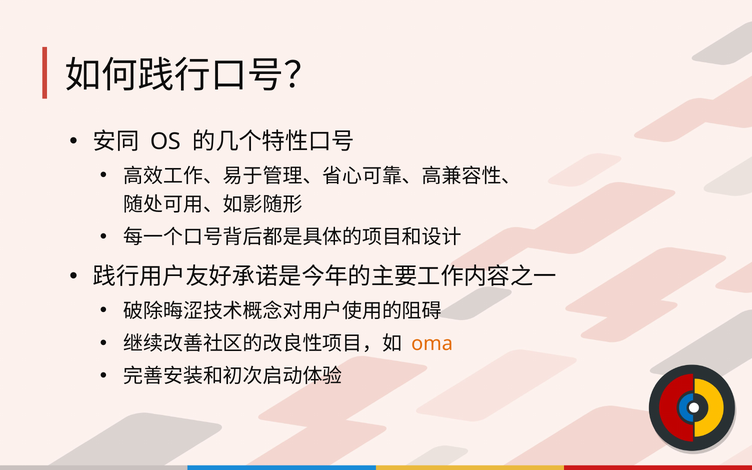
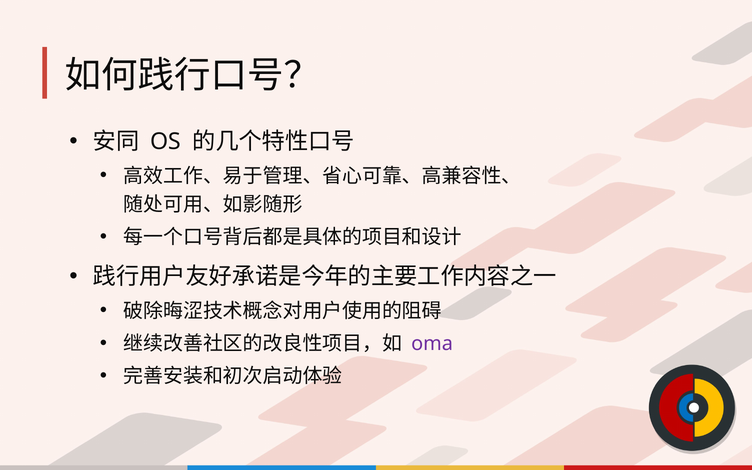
oma colour: orange -> purple (432, 343)
